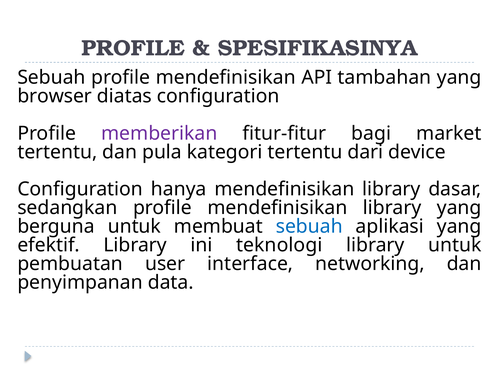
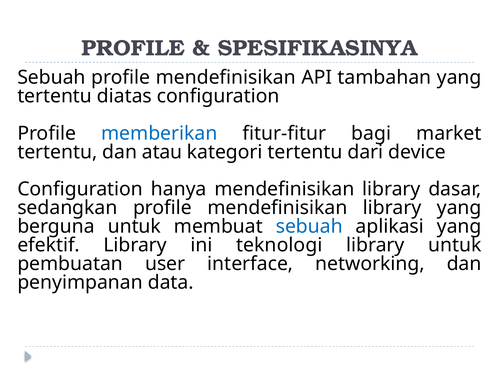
browser: browser -> tertentu (55, 96)
memberikan colour: purple -> blue (159, 133)
pula: pula -> atau (162, 152)
